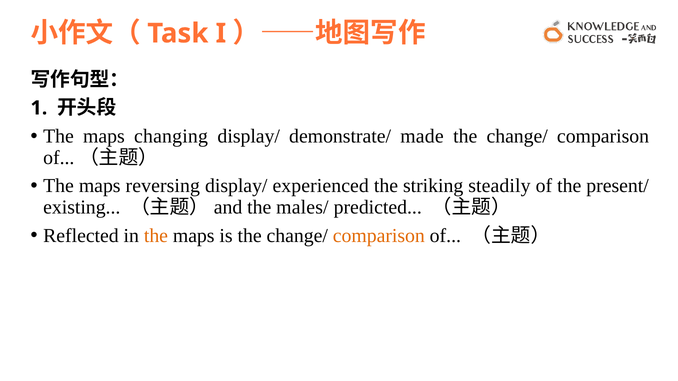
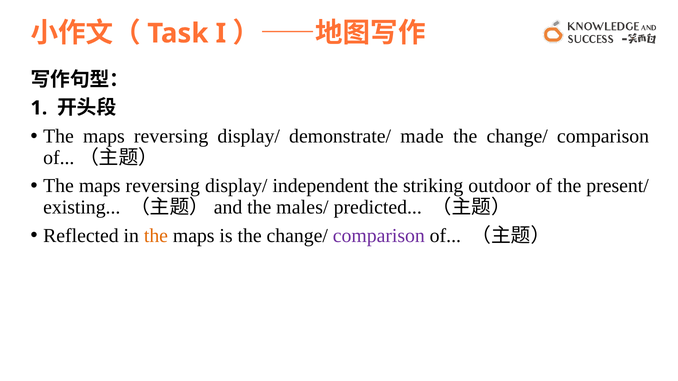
changing: changing -> reversing (171, 136)
experienced: experienced -> independent (321, 186)
steadily: steadily -> outdoor (499, 186)
comparison colour: orange -> purple (379, 236)
